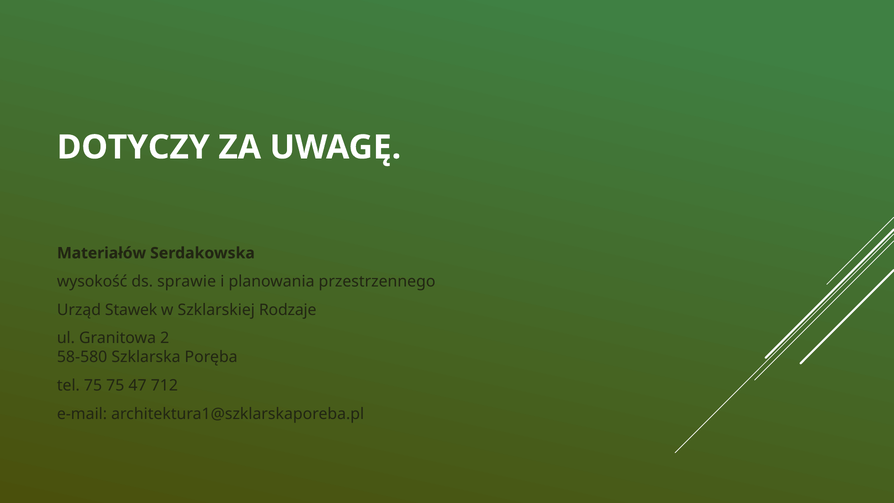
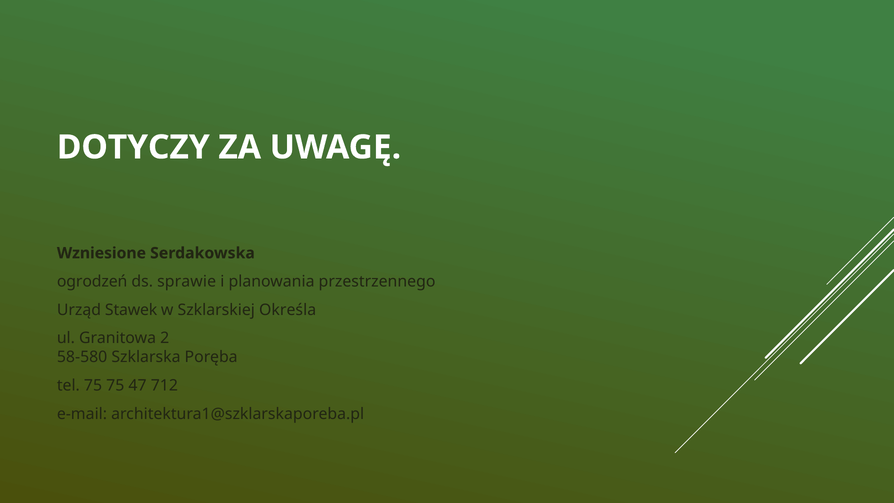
Materiałów: Materiałów -> Wzniesione (101, 253)
wysokość: wysokość -> ogrodzeń (92, 281)
Rodzaje: Rodzaje -> Określa (288, 310)
